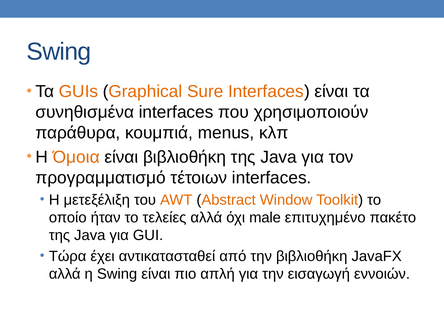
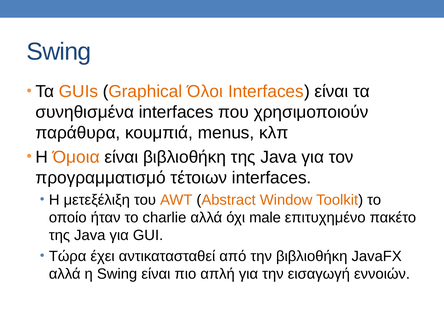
Sure: Sure -> Όλοι (205, 91)
τελείες: τελείες -> charlie (164, 218)
